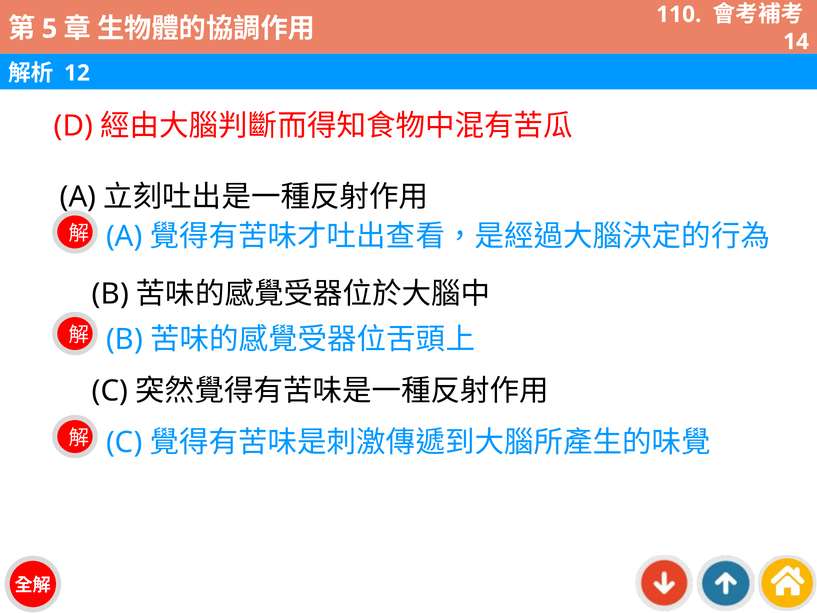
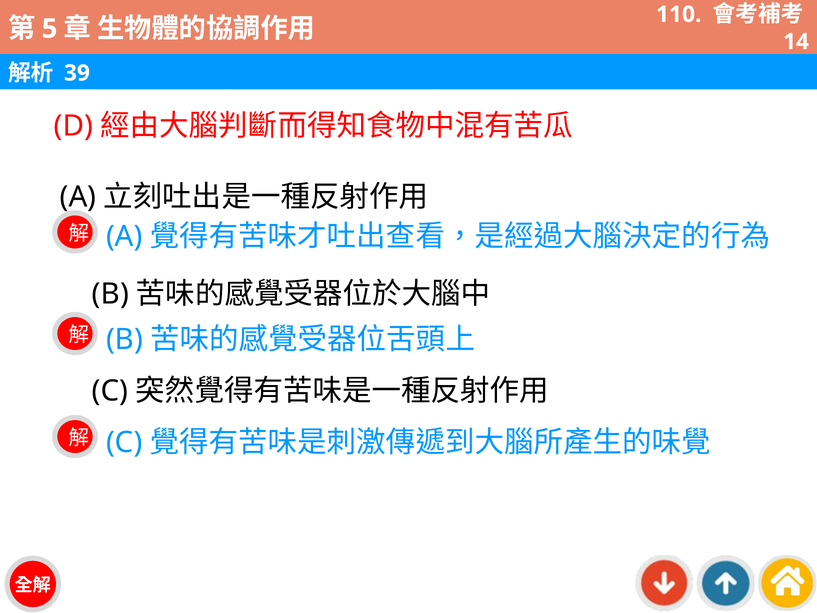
12: 12 -> 39 (77, 73)
